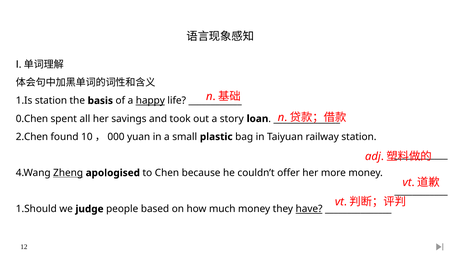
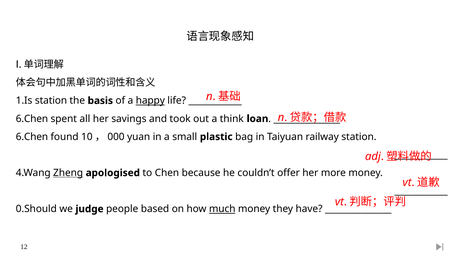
0.Chen: 0.Chen -> 6.Chen (32, 119)
story: story -> think (232, 119)
2.Chen: 2.Chen -> 6.Chen (32, 137)
1.Should: 1.Should -> 0.Should (36, 209)
much underline: none -> present (222, 209)
have underline: present -> none (309, 209)
